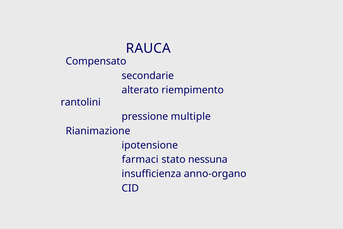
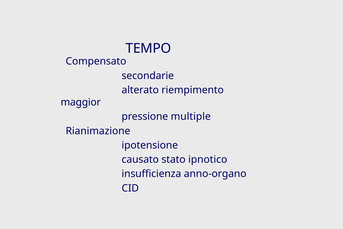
RAUCA: RAUCA -> TEMPO (148, 48)
rantolini: rantolini -> maggior (81, 102)
farmaci: farmaci -> causato (140, 159)
nessuna: nessuna -> ipnotico (208, 159)
